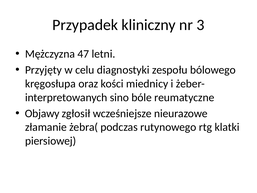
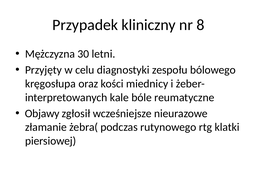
3: 3 -> 8 (200, 25)
47: 47 -> 30 (83, 54)
sino: sino -> kale (119, 97)
